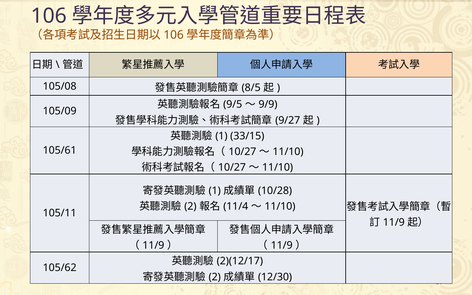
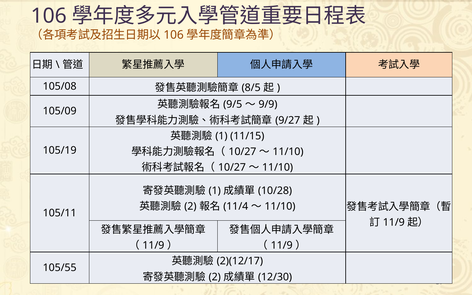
33/15: 33/15 -> 11/15 (247, 136)
105/61: 105/61 -> 105/19 (60, 150)
105/62: 105/62 -> 105/55 (60, 268)
